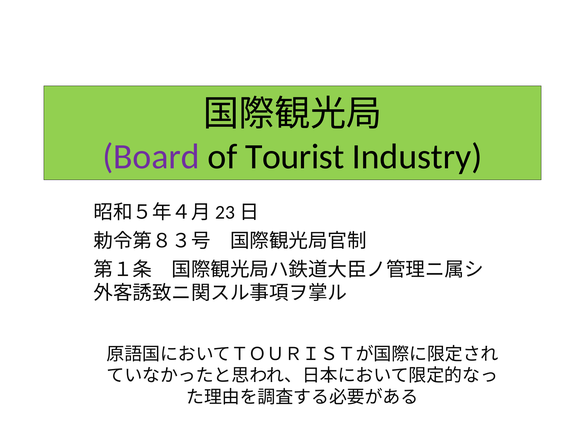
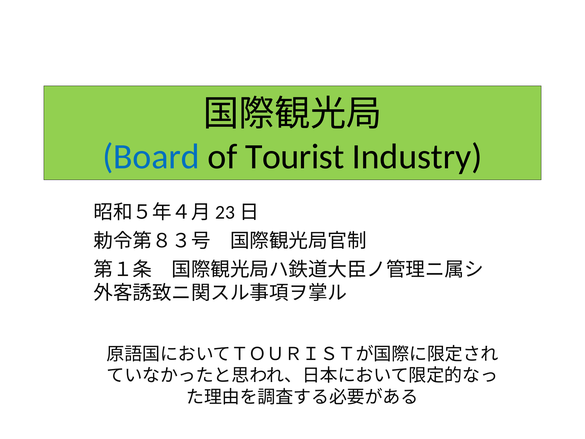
Board colour: purple -> blue (151, 157)
